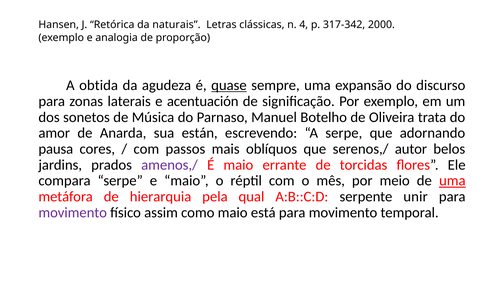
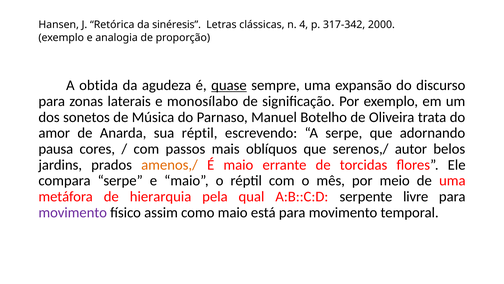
naturais: naturais -> sinéresis (177, 25)
acentuación: acentuación -> monosílabo (203, 101)
sua están: están -> réptil (200, 133)
amenos,/ colour: purple -> orange (169, 165)
uma underline: present -> none (452, 180)
unir: unir -> livre (416, 196)
